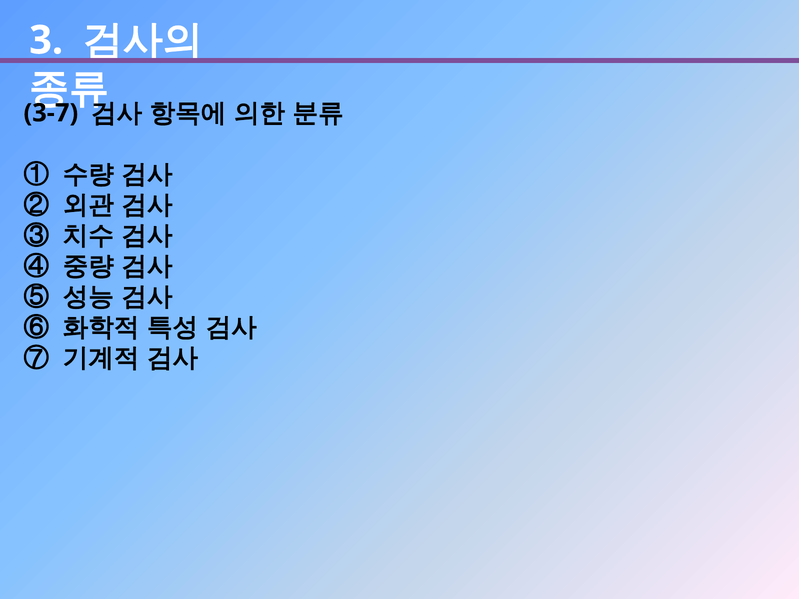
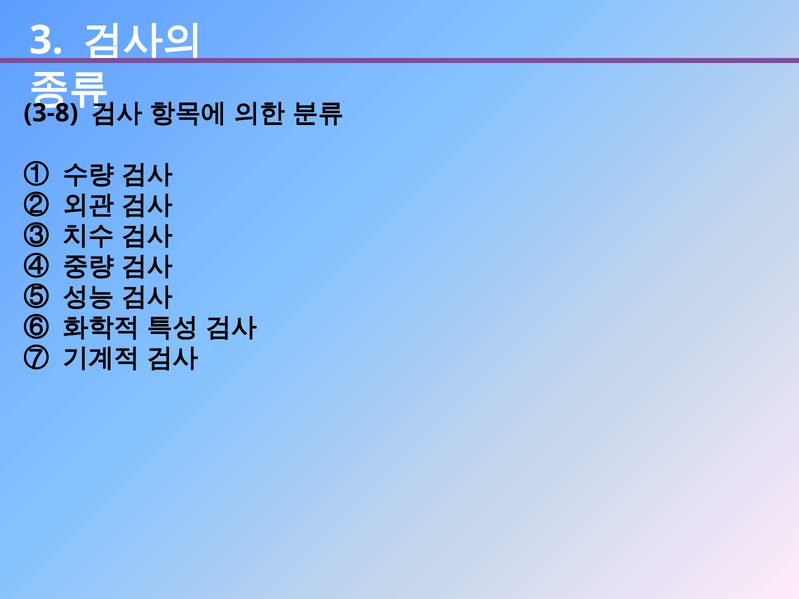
3-7: 3-7 -> 3-8 (51, 113)
